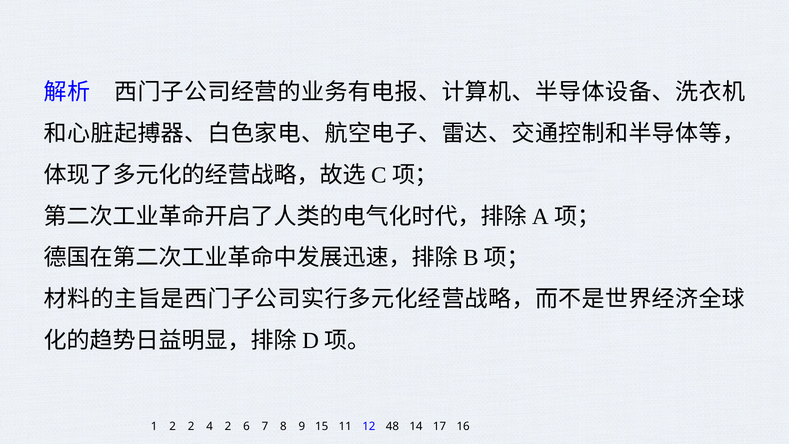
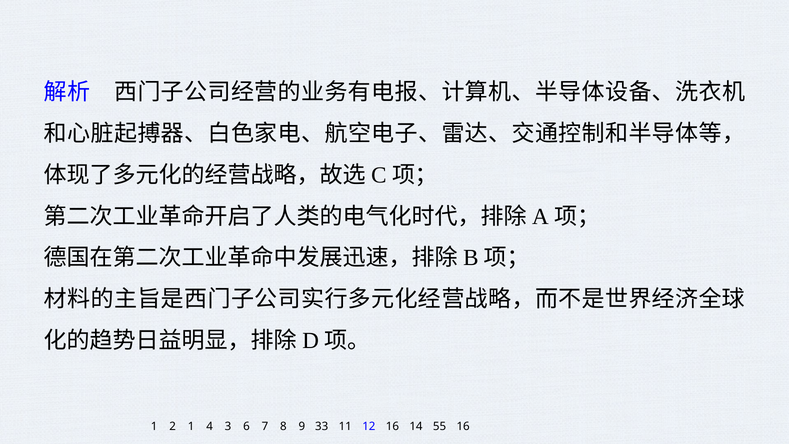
2 2: 2 -> 1 (191, 427)
4 2: 2 -> 3 (228, 427)
15: 15 -> 33 (322, 427)
12 48: 48 -> 16 (392, 427)
17: 17 -> 55 (440, 427)
